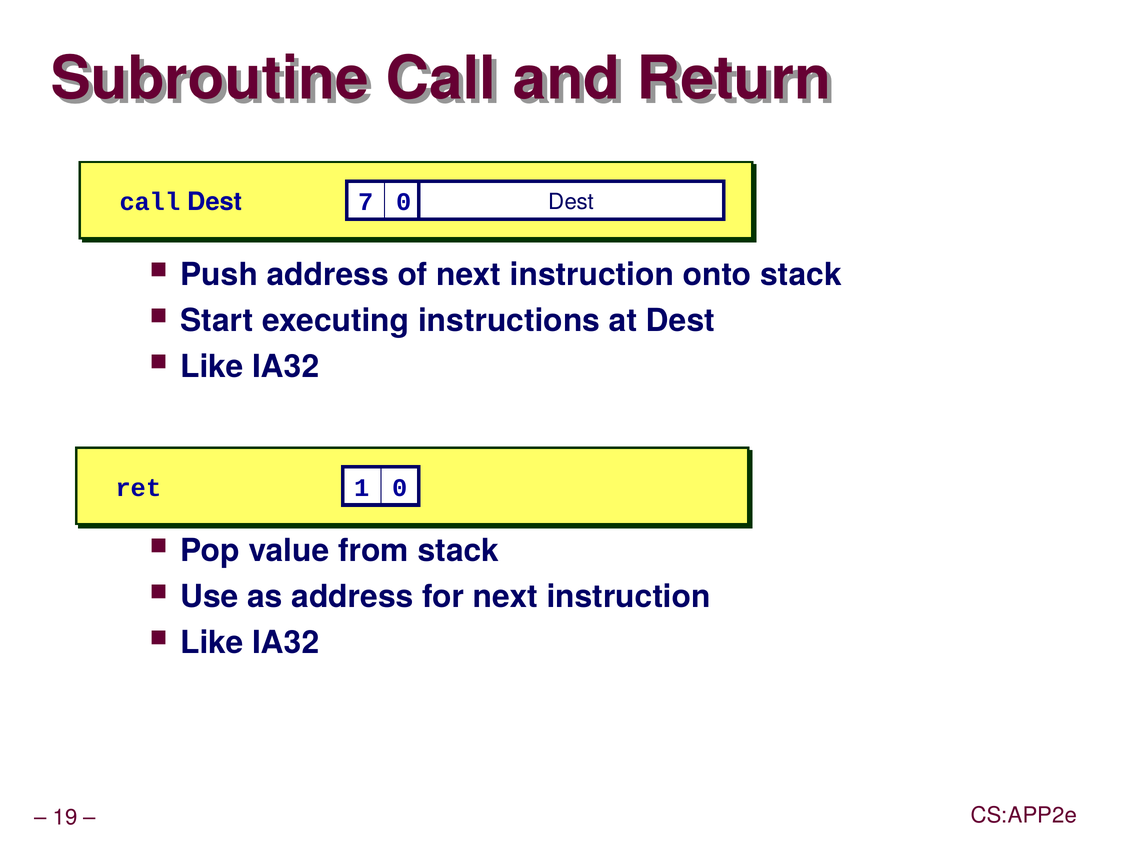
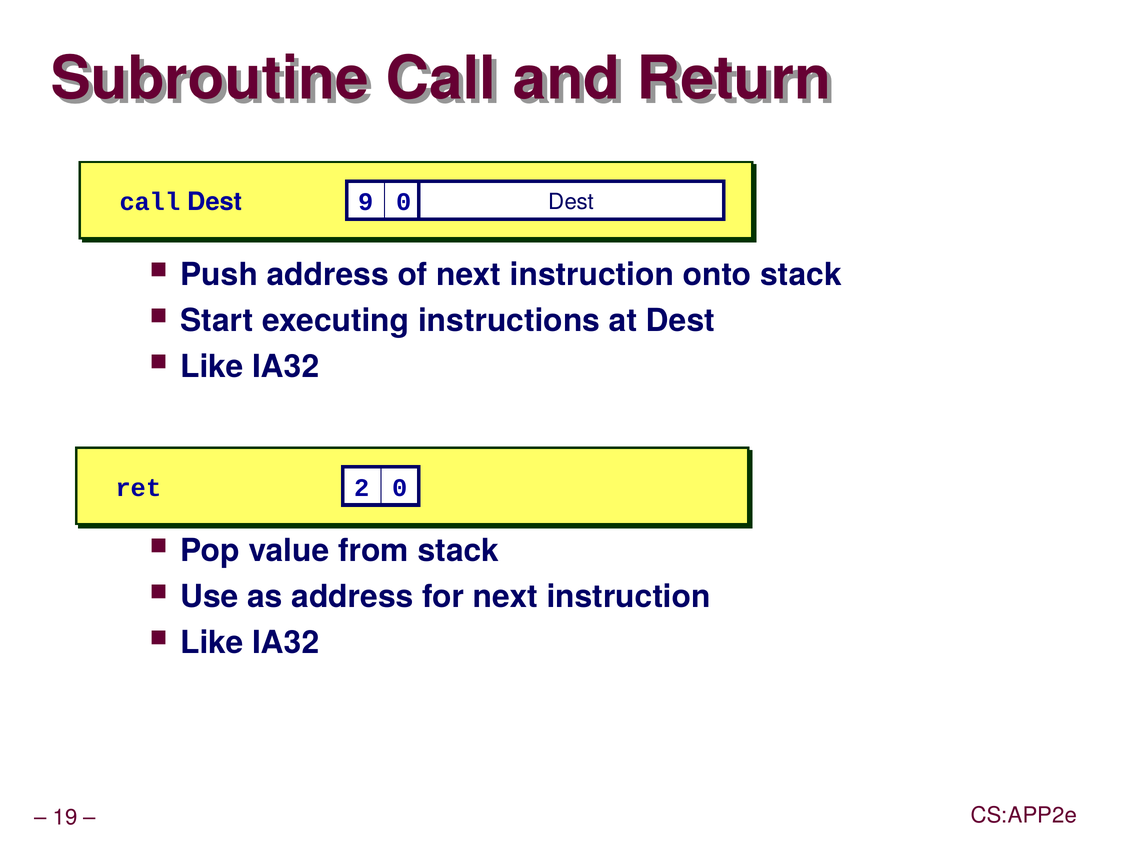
7: 7 -> 9 (366, 202)
1: 1 -> 2 (362, 487)
